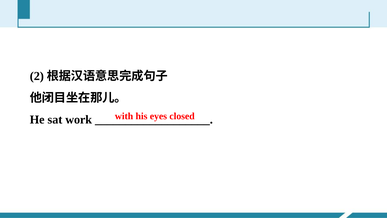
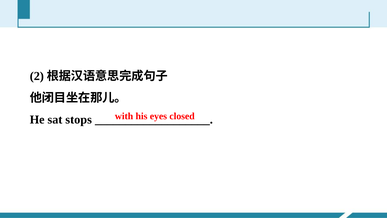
work: work -> stops (79, 119)
